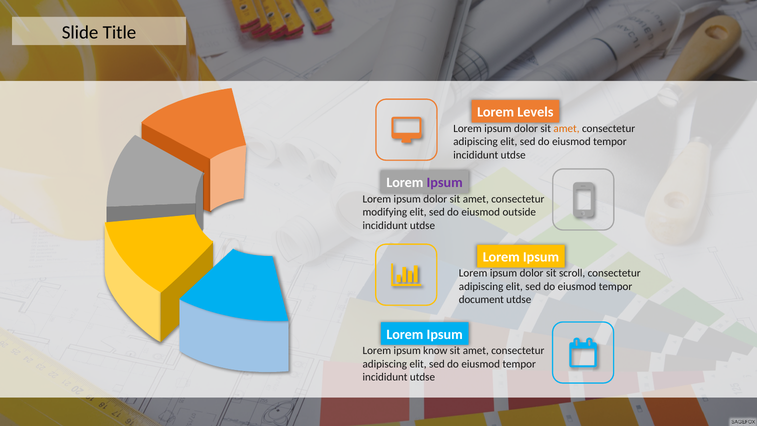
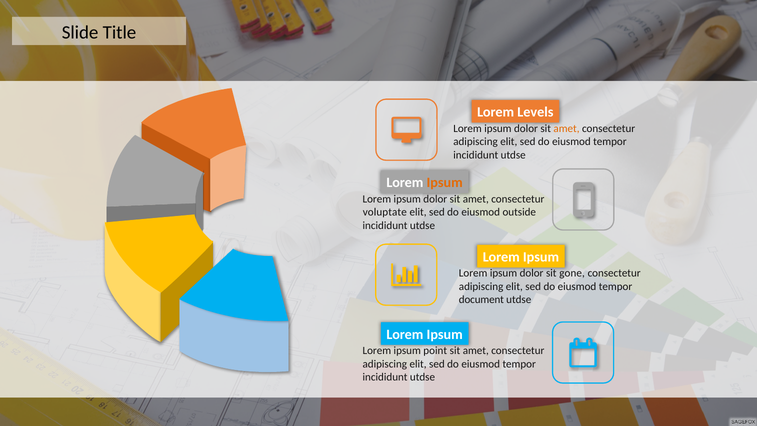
Ipsum colour: purple -> orange (445, 183)
modifying: modifying -> voluptate (385, 212)
scroll: scroll -> gone (572, 273)
know: know -> point (435, 351)
